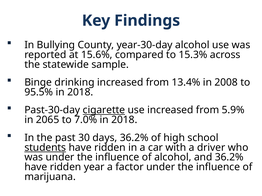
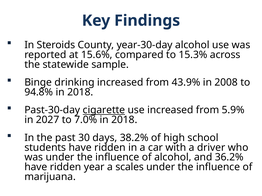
Bullying: Bullying -> Steroids (56, 45)
13.4%: 13.4% -> 43.9% (186, 83)
95.5%: 95.5% -> 94.8% (39, 92)
2065: 2065 -> 2027 (48, 120)
days 36.2%: 36.2% -> 38.2% (134, 138)
students underline: present -> none (45, 148)
factor: factor -> scales (130, 167)
